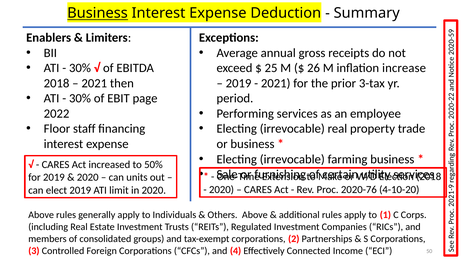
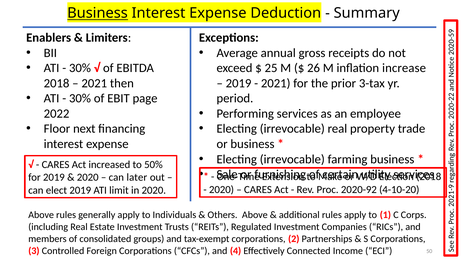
staff: staff -> next (84, 129)
units: units -> later (137, 178)
2020-76: 2020-76 -> 2020-92 (359, 190)
